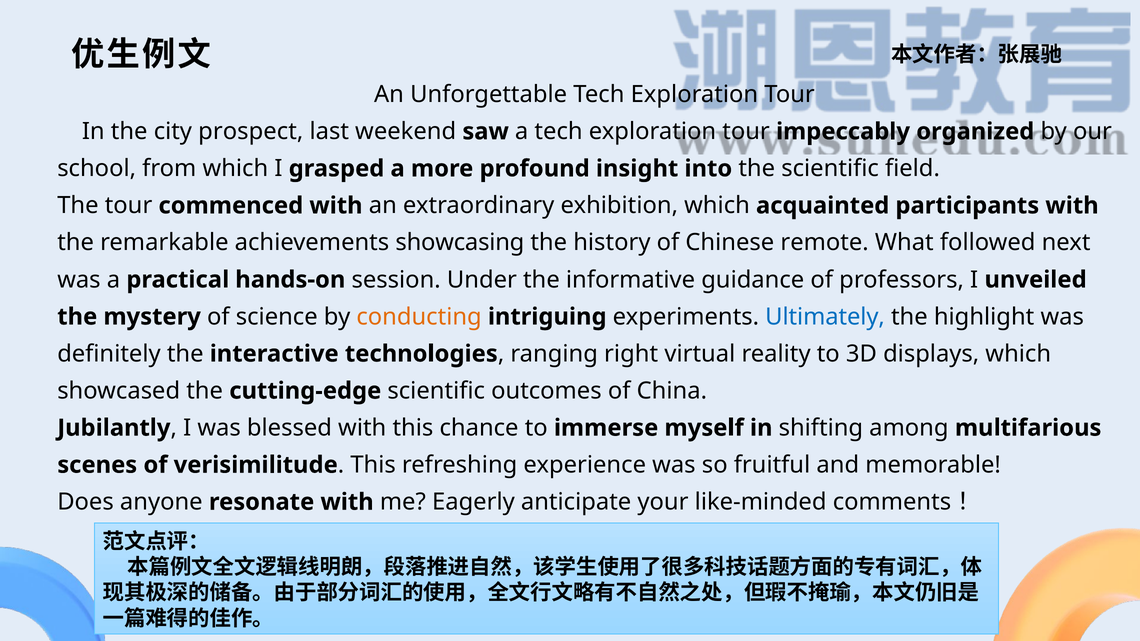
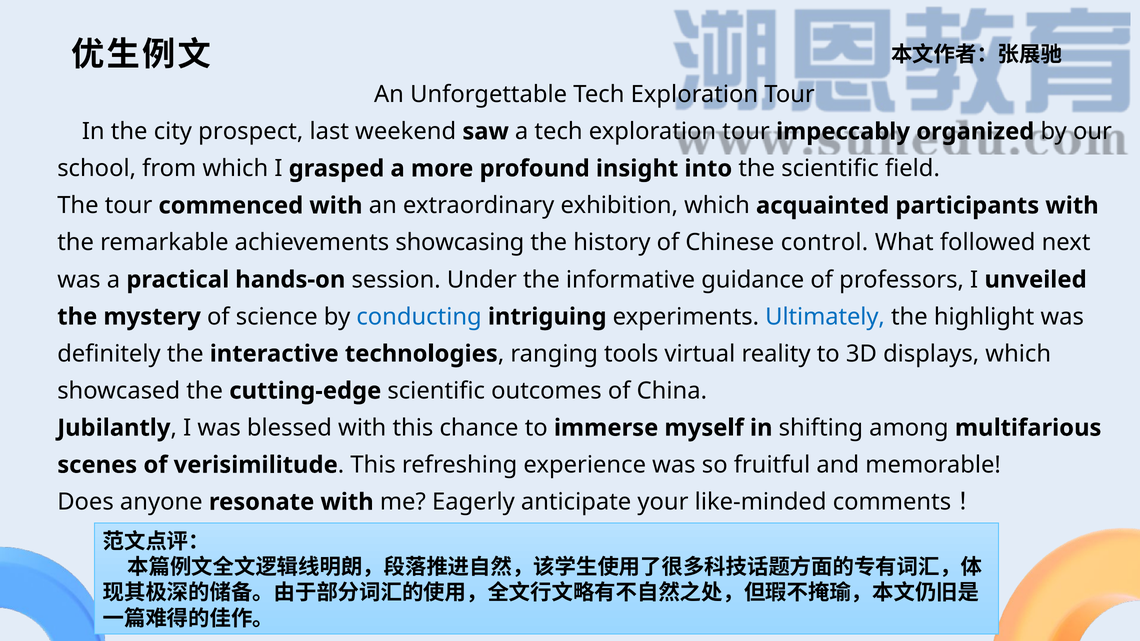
remote: remote -> control (824, 243)
conducting colour: orange -> blue (419, 317)
right: right -> tools (631, 354)
